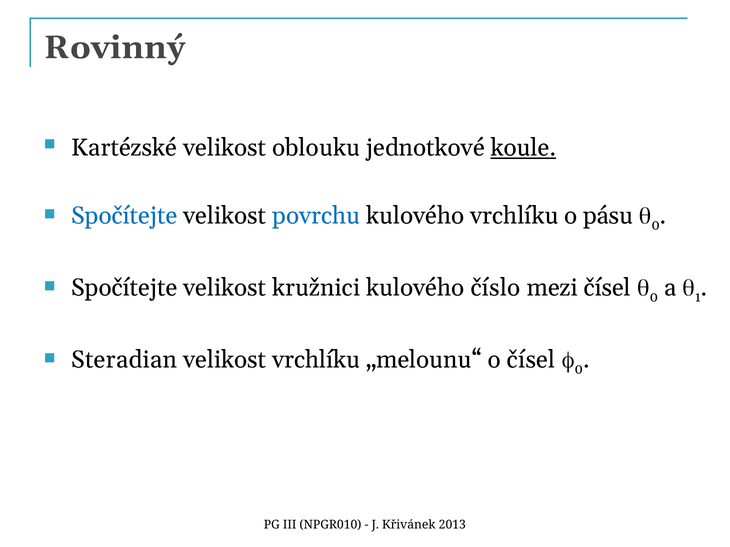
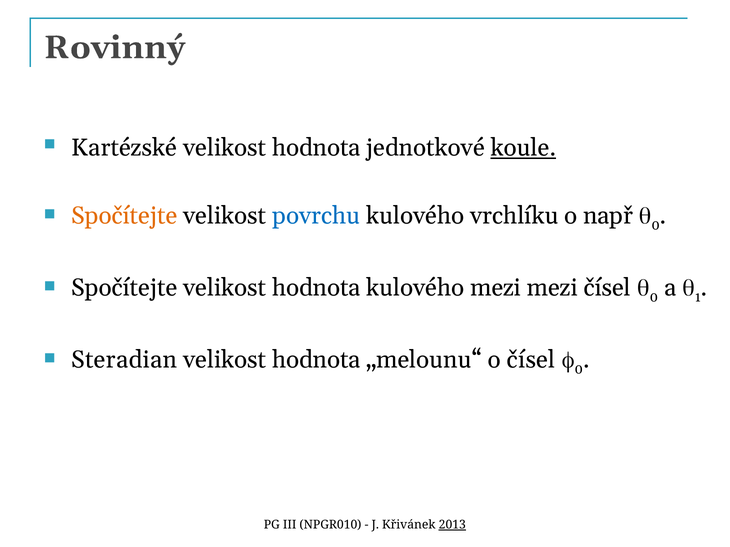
oblouku: oblouku -> hodnota (316, 148)
Spočítejte colour: blue -> orange (124, 216)
pásu: pásu -> např (608, 216)
Spočítejte velikost kružnici: kružnici -> hodnota (316, 288)
kulového číslo: číslo -> mezi (496, 288)
vrchlíku: vrchlíku -> hodnota (316, 360)
2013 underline: none -> present (452, 525)
